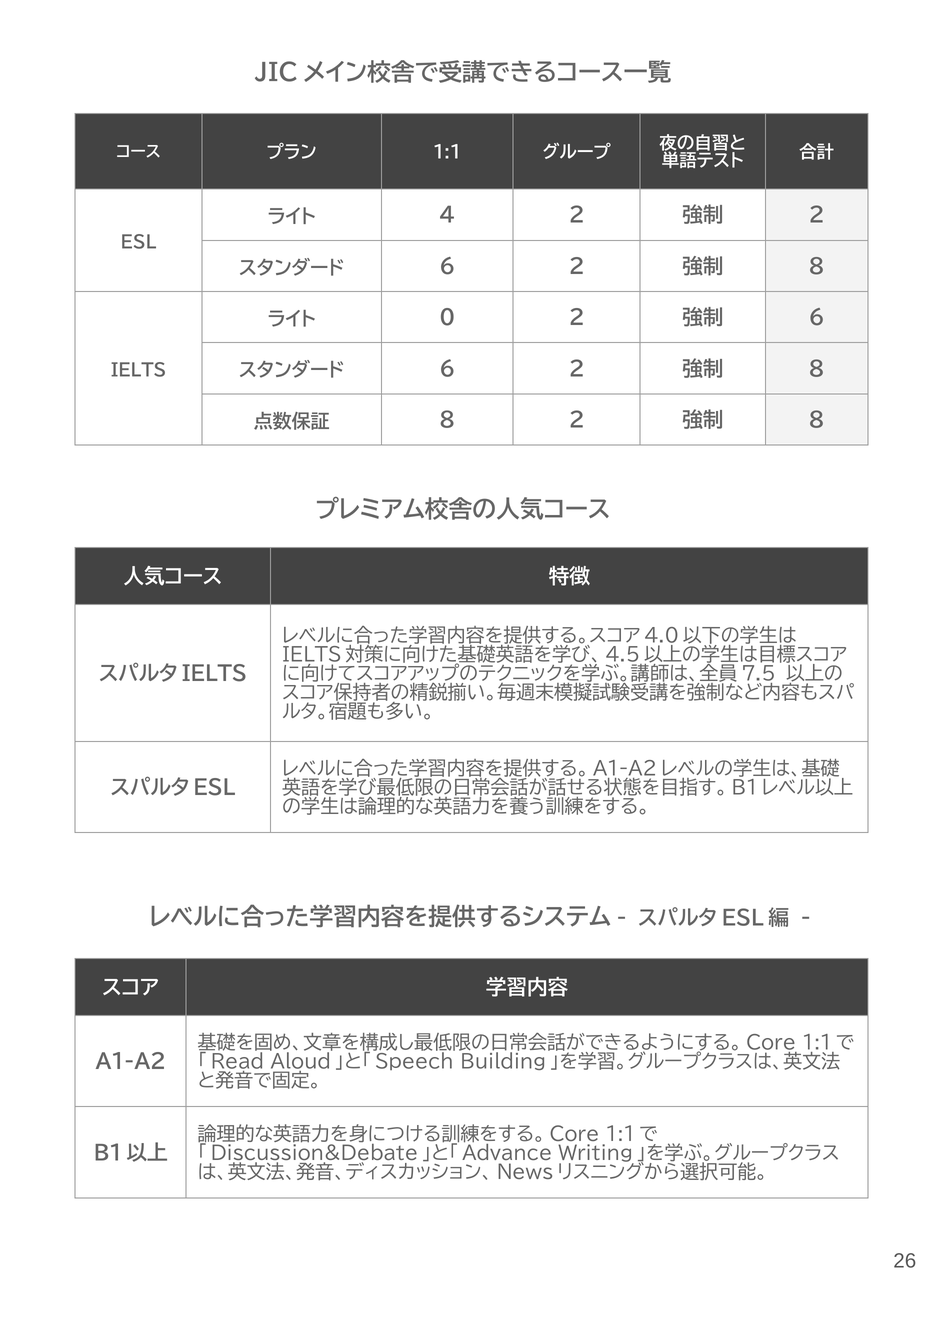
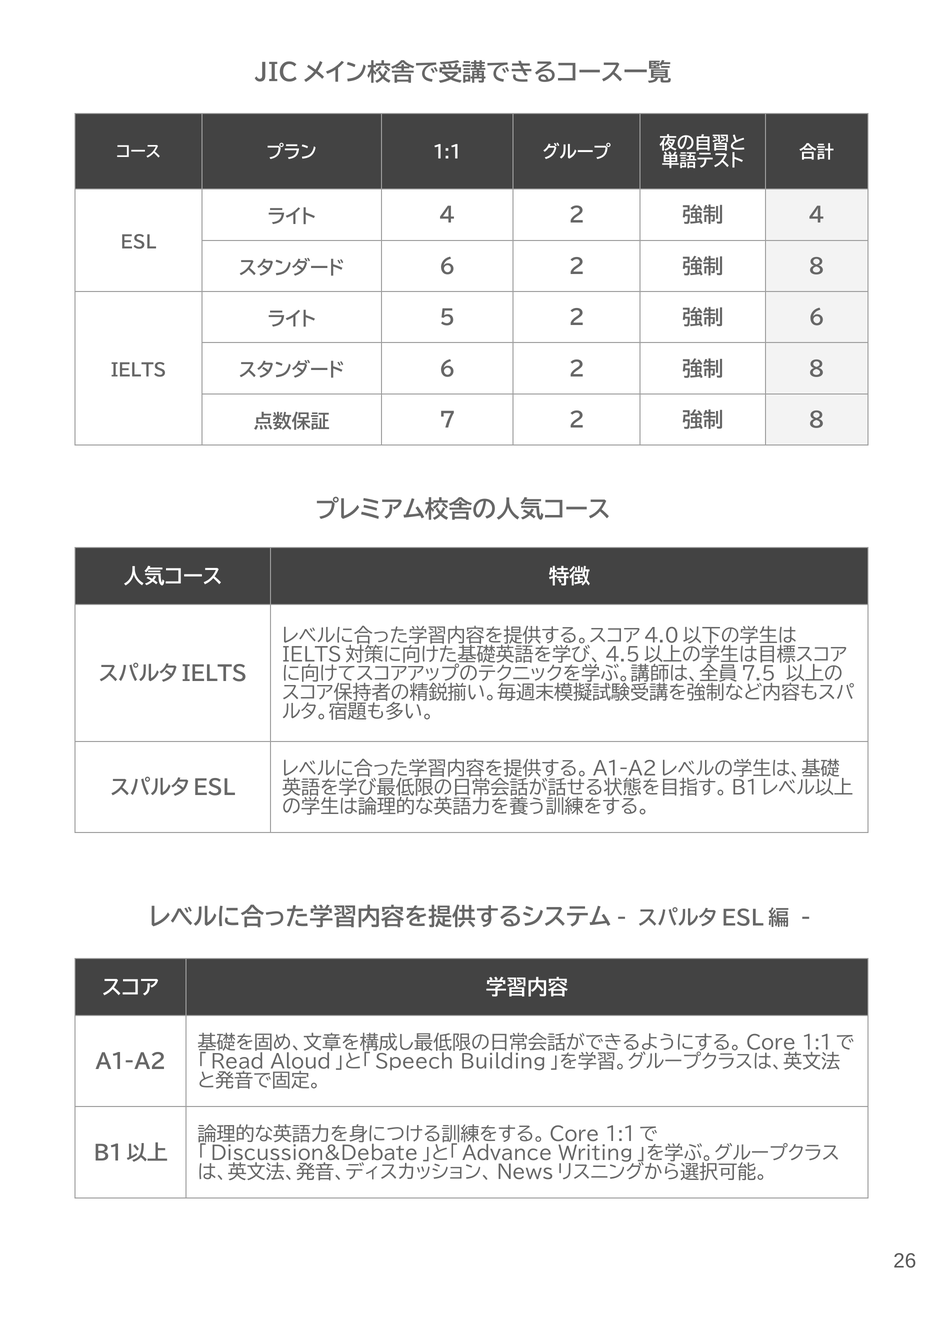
2: 2 -> 4 (817, 216)
0: 0 -> 5 (447, 318)
8: 8 -> 7 (447, 420)
